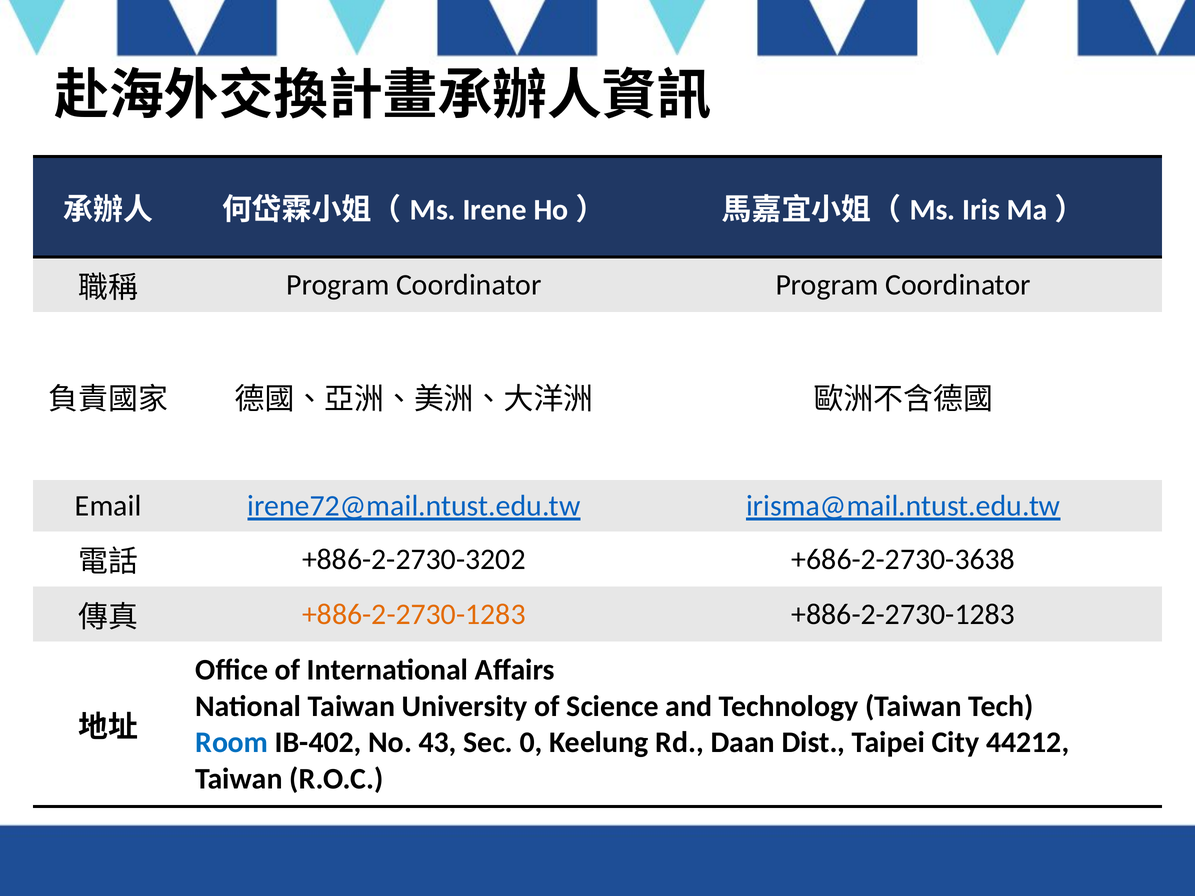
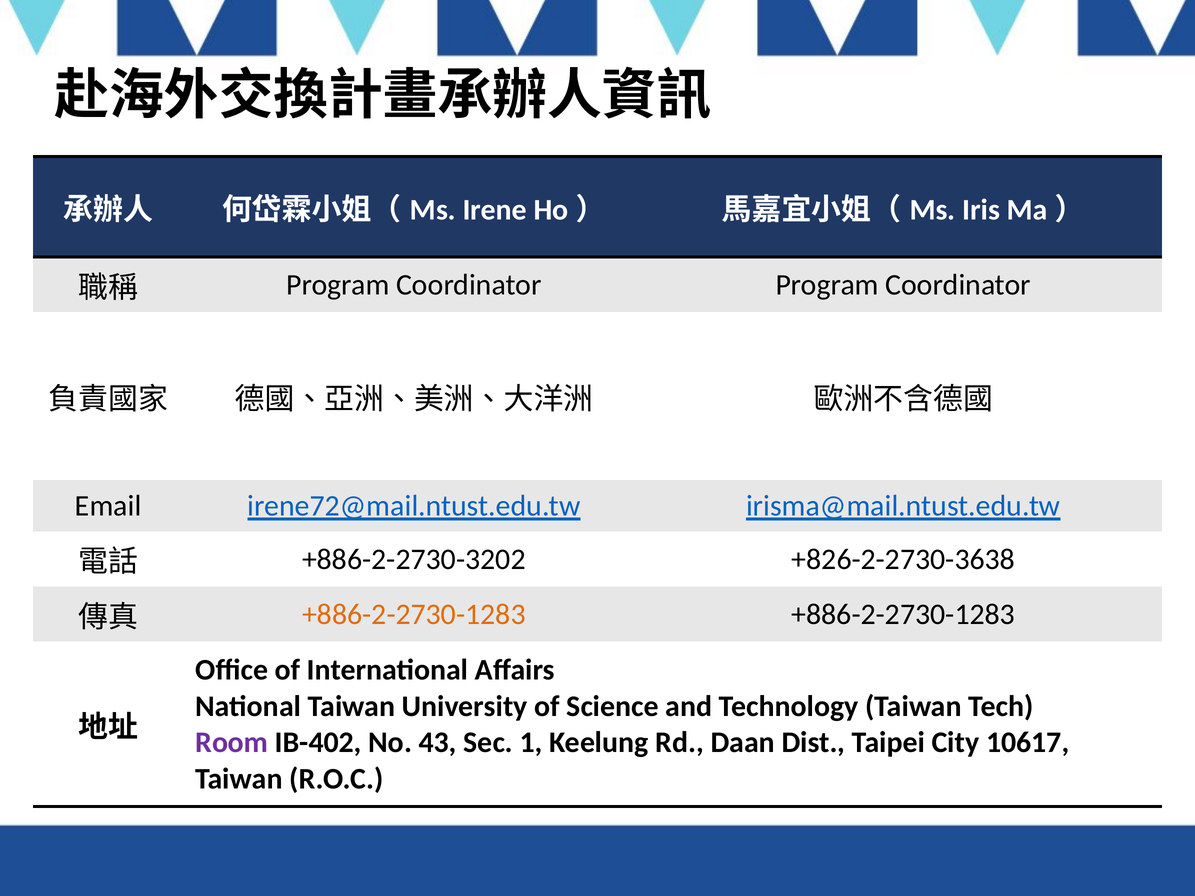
+686-2-2730-3638: +686-2-2730-3638 -> +826-2-2730-3638 (903, 559)
Room colour: blue -> purple (232, 743)
0: 0 -> 1 (531, 743)
44212: 44212 -> 10617 (1028, 743)
